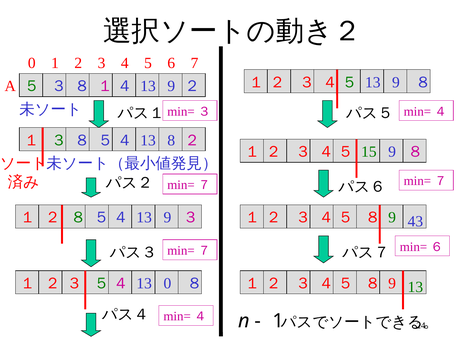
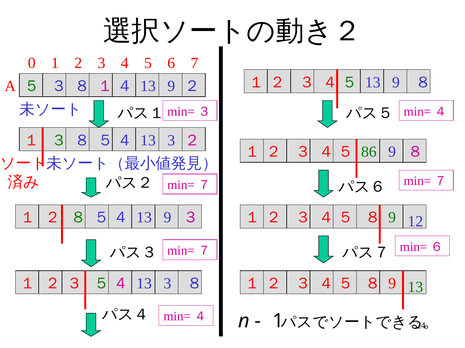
8: 8 -> 3 (171, 141)
15: 15 -> 86 (369, 152)
43: 43 -> 12 (415, 222)
0: 0 -> 3 (167, 284)
